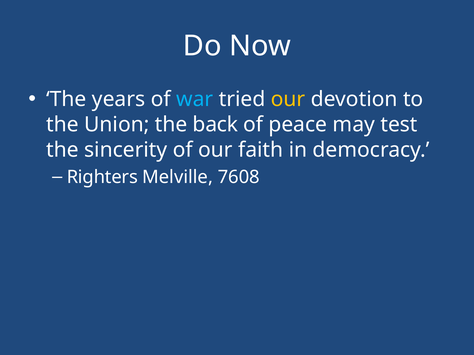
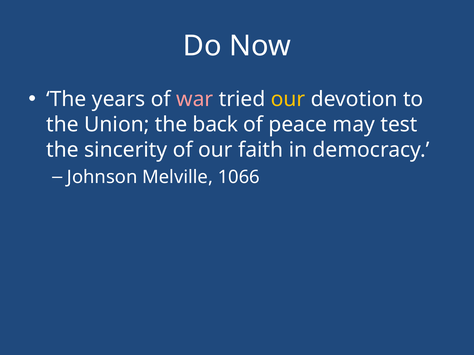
war colour: light blue -> pink (195, 99)
Righters: Righters -> Johnson (102, 177)
7608: 7608 -> 1066 (239, 177)
